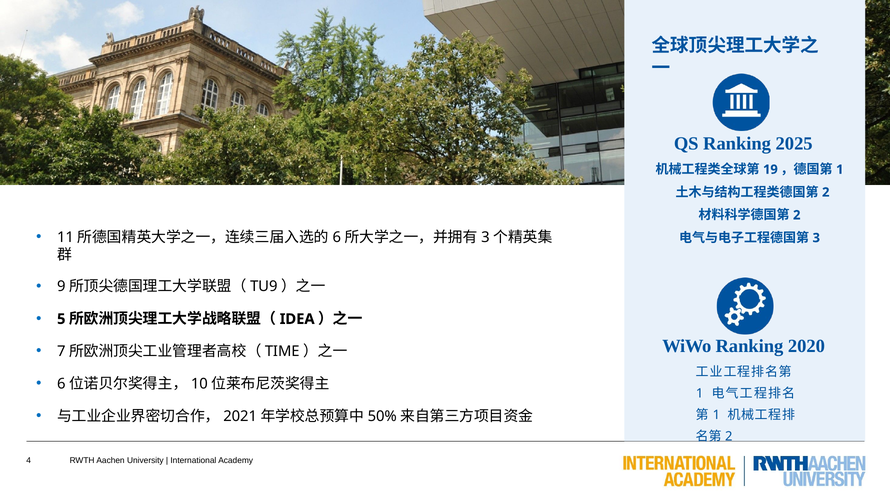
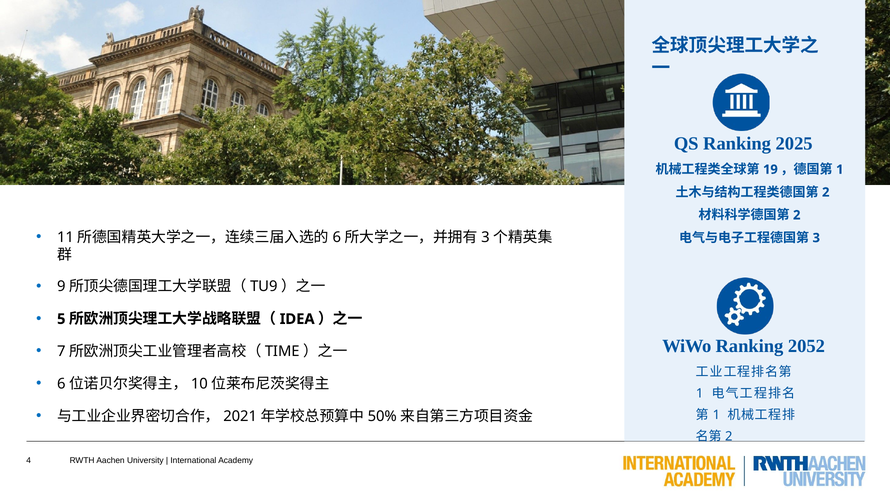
2020: 2020 -> 2052 (806, 346)
